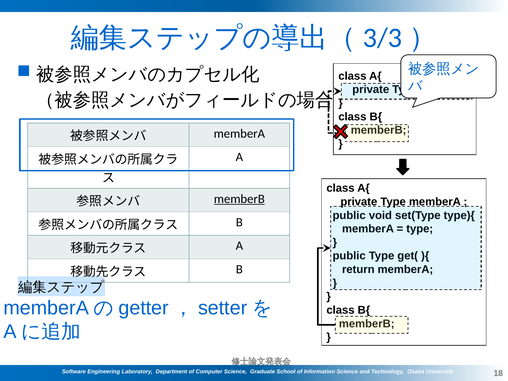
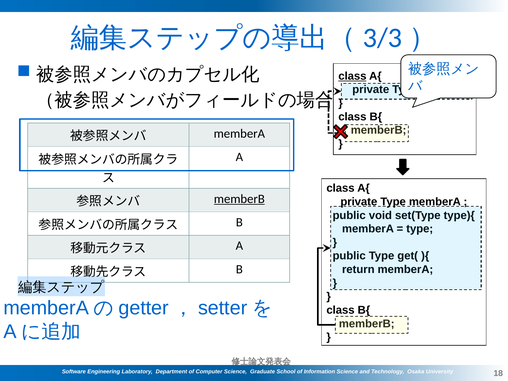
class underline: none -> present (352, 76)
